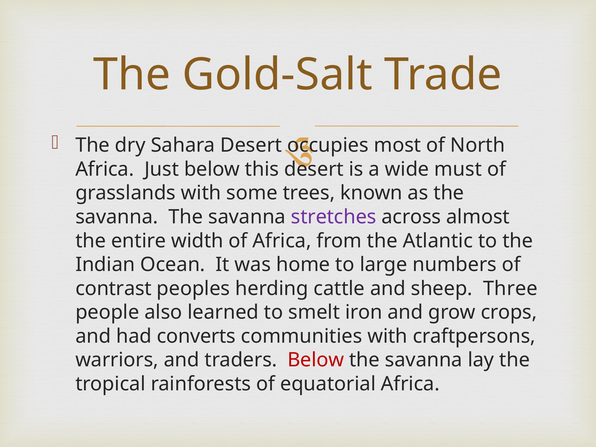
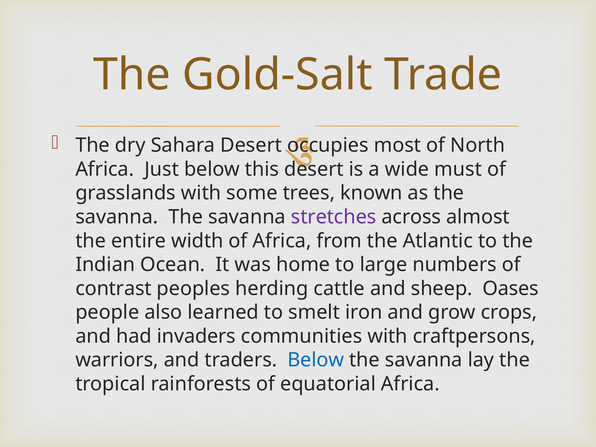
Three: Three -> Oases (511, 288)
converts: converts -> invaders (196, 336)
Below colour: red -> blue (316, 360)
